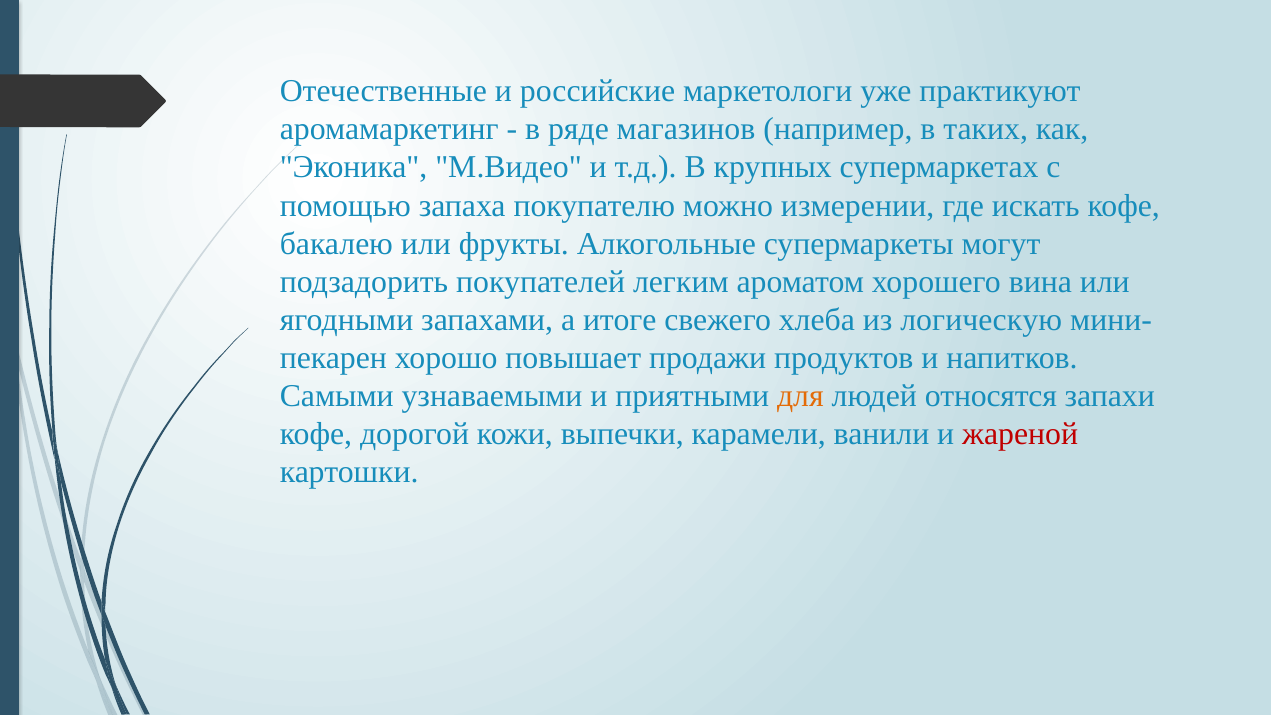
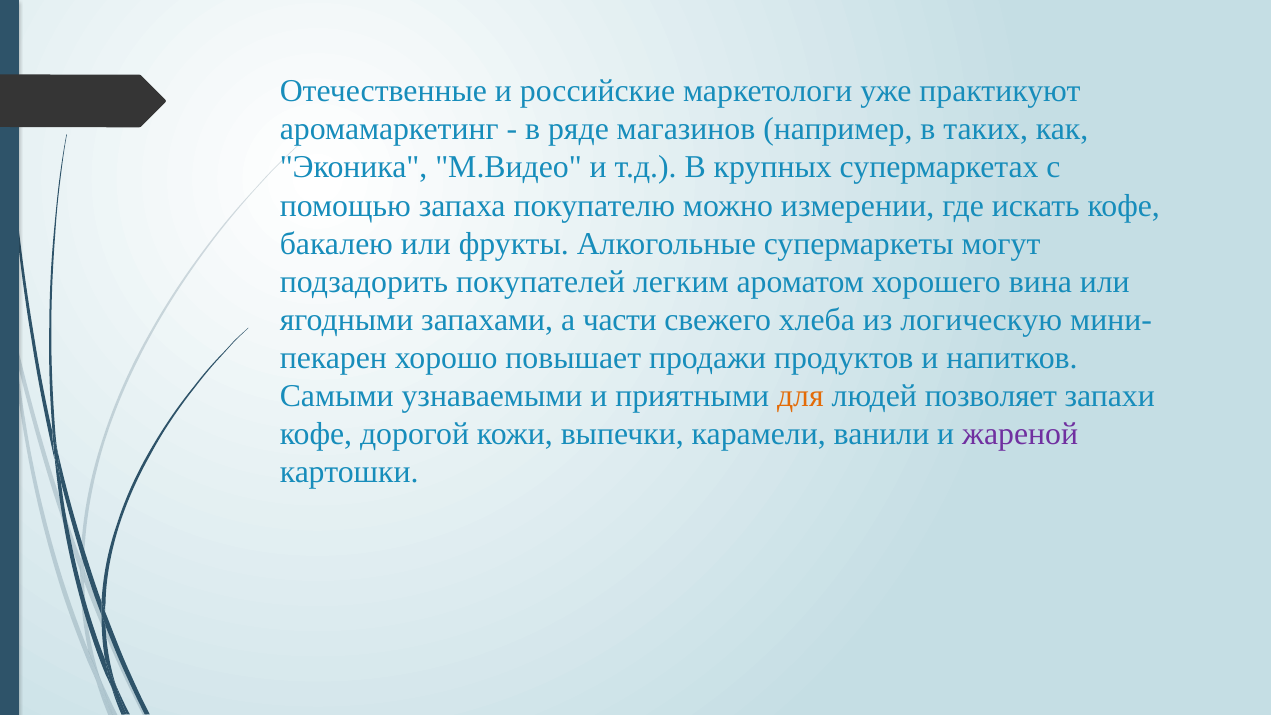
итоге: итоге -> части (620, 320)
относятся: относятся -> позволяет (991, 396)
жареной colour: red -> purple (1020, 434)
